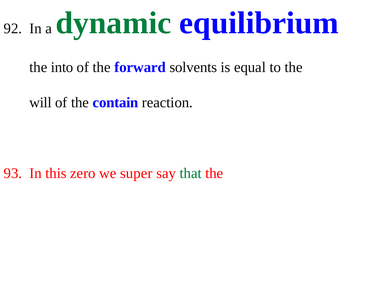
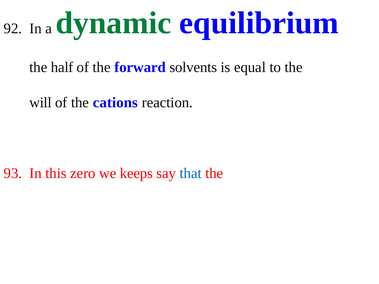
into: into -> half (62, 67)
contain: contain -> cations (115, 103)
super: super -> keeps (136, 174)
that colour: green -> blue (191, 174)
